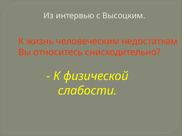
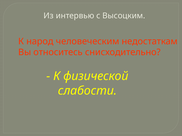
жизнь: жизнь -> народ (40, 41)
